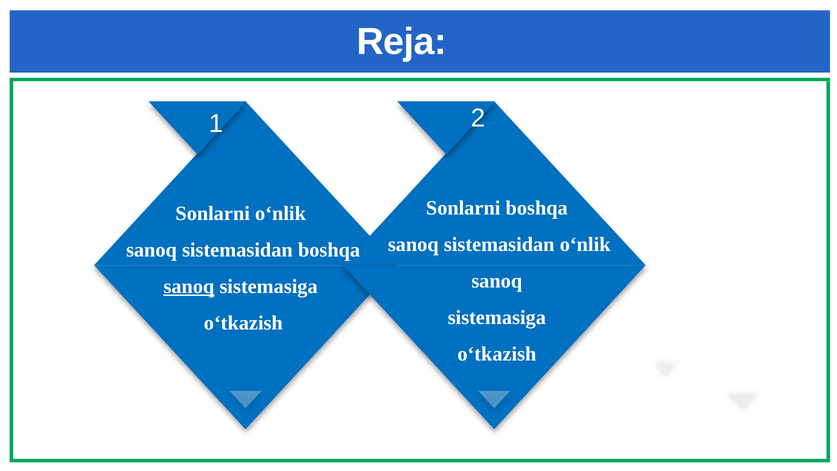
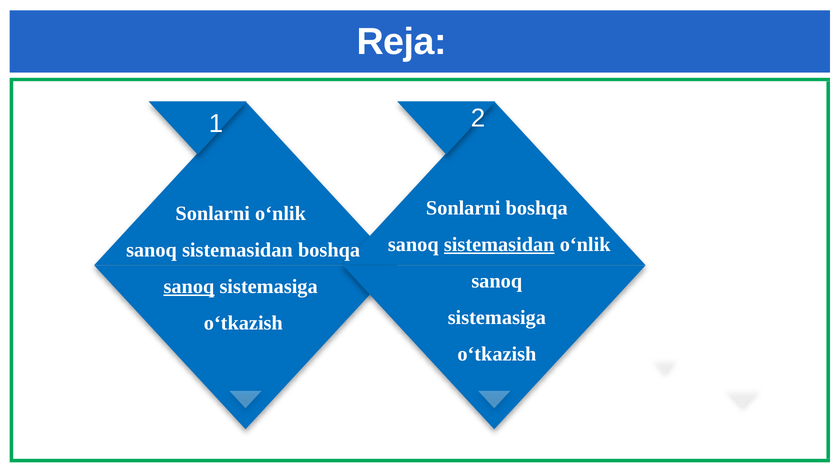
sistemasidan underline: none -> present (499, 244)
